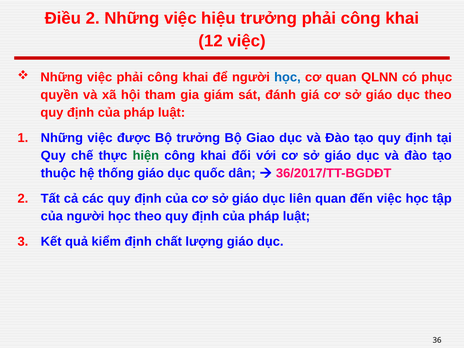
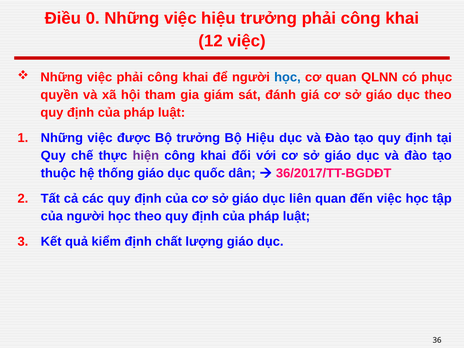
Điều 2: 2 -> 0 (93, 18)
Bộ Giao: Giao -> Hiệu (260, 138)
hiện colour: green -> purple (146, 156)
